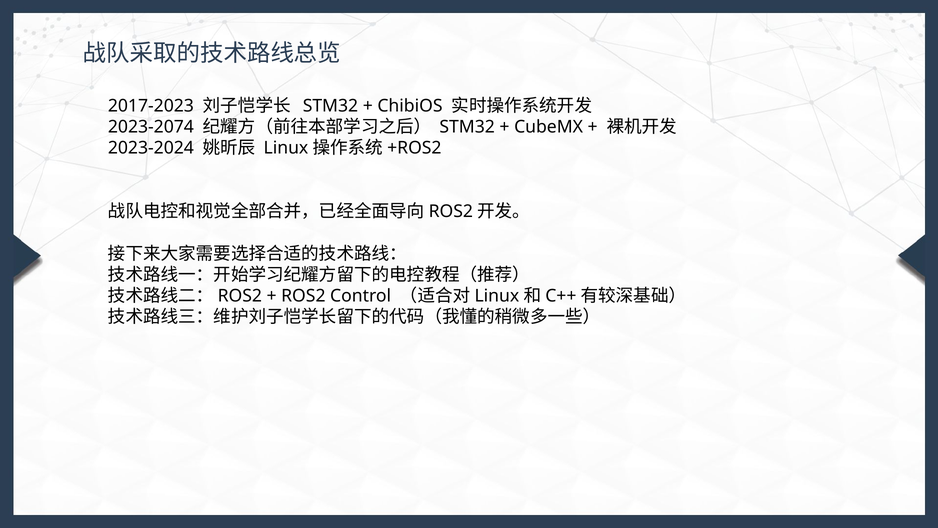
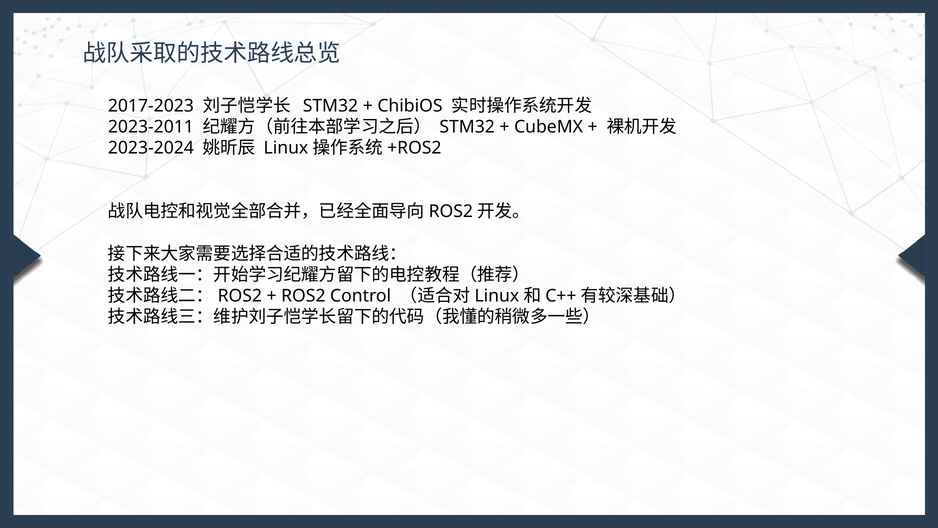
2023-2074: 2023-2074 -> 2023-2011 (151, 127)
